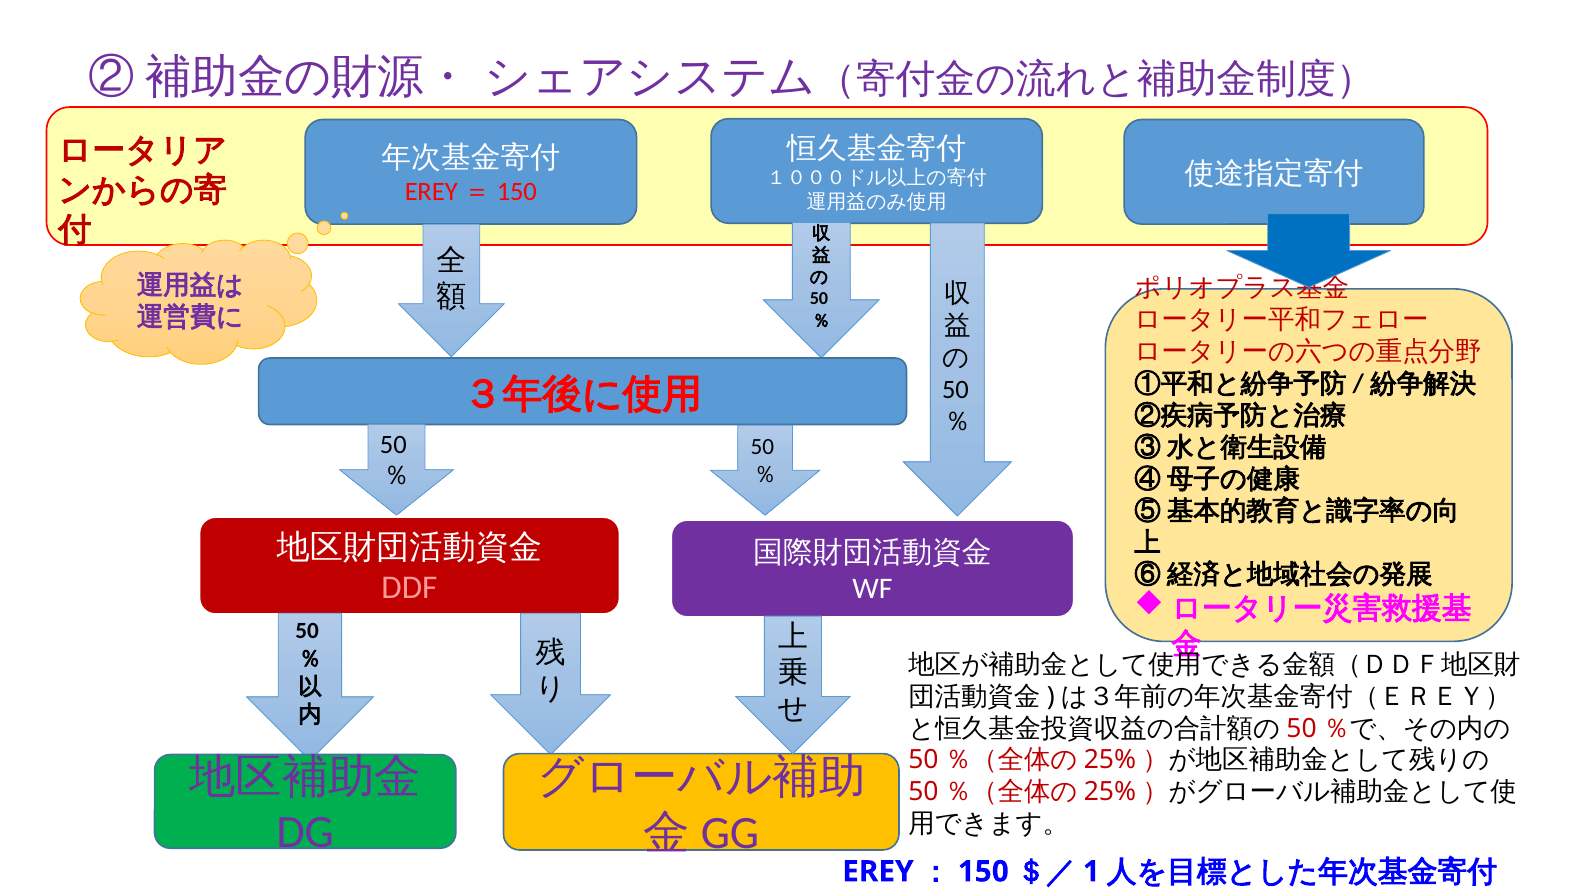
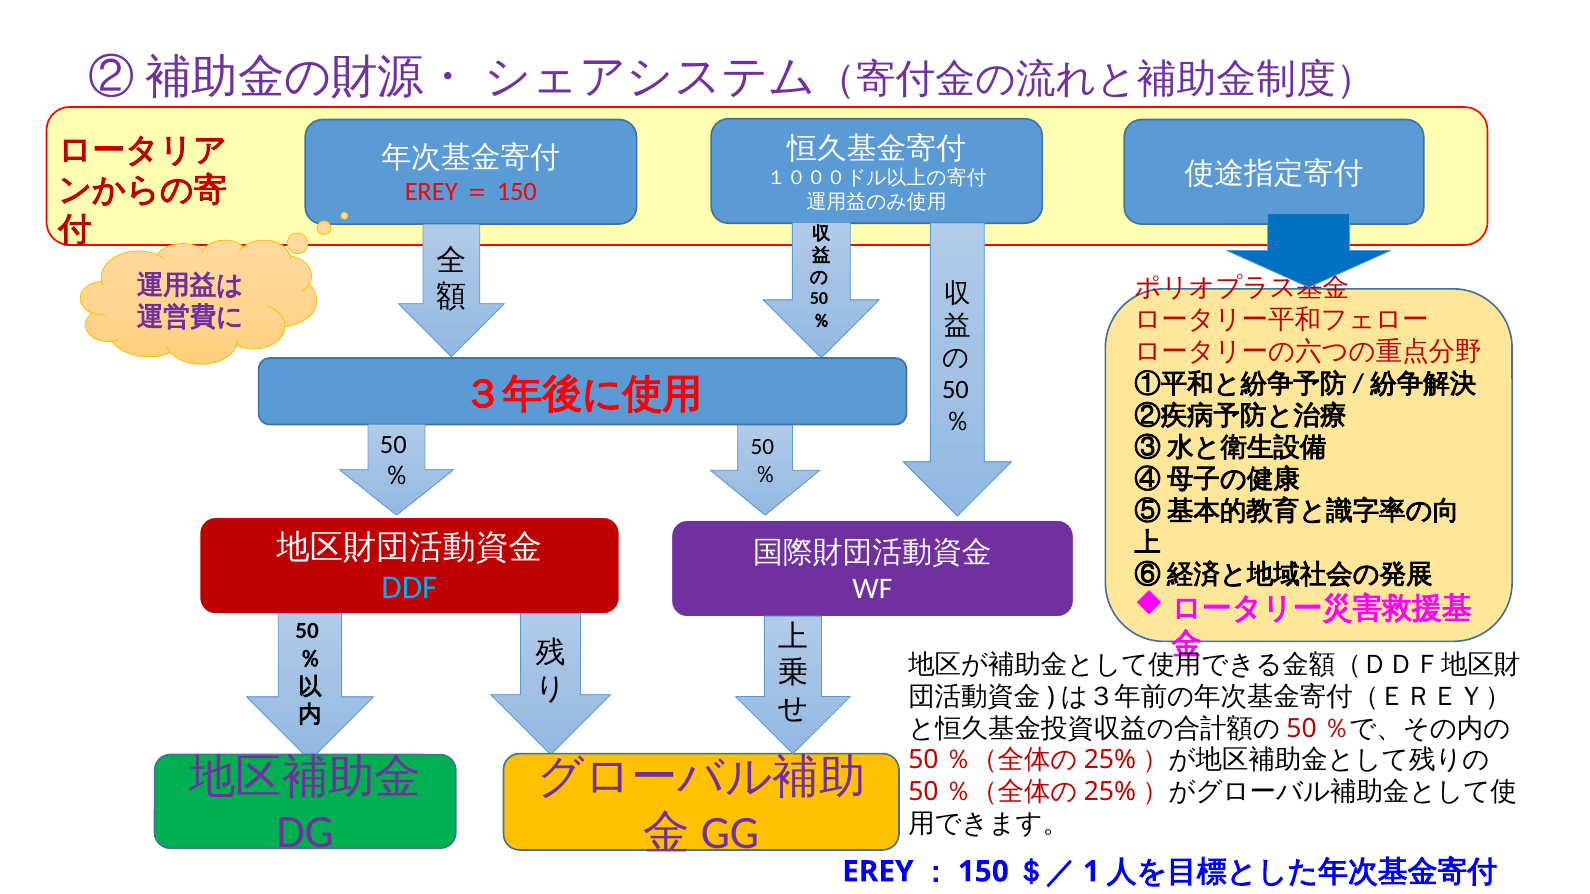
DDF colour: pink -> light blue (409, 588)
